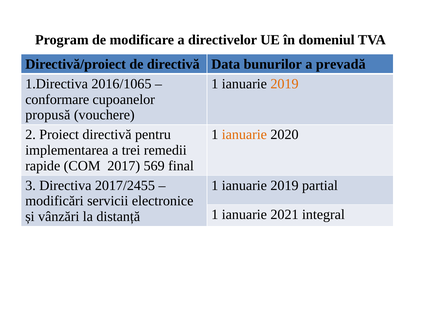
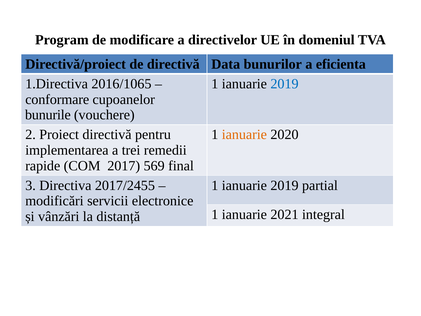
prevadă: prevadă -> eficienta (341, 64)
2019 colour: orange -> blue (285, 84)
propusă: propusă -> bunurile (48, 115)
